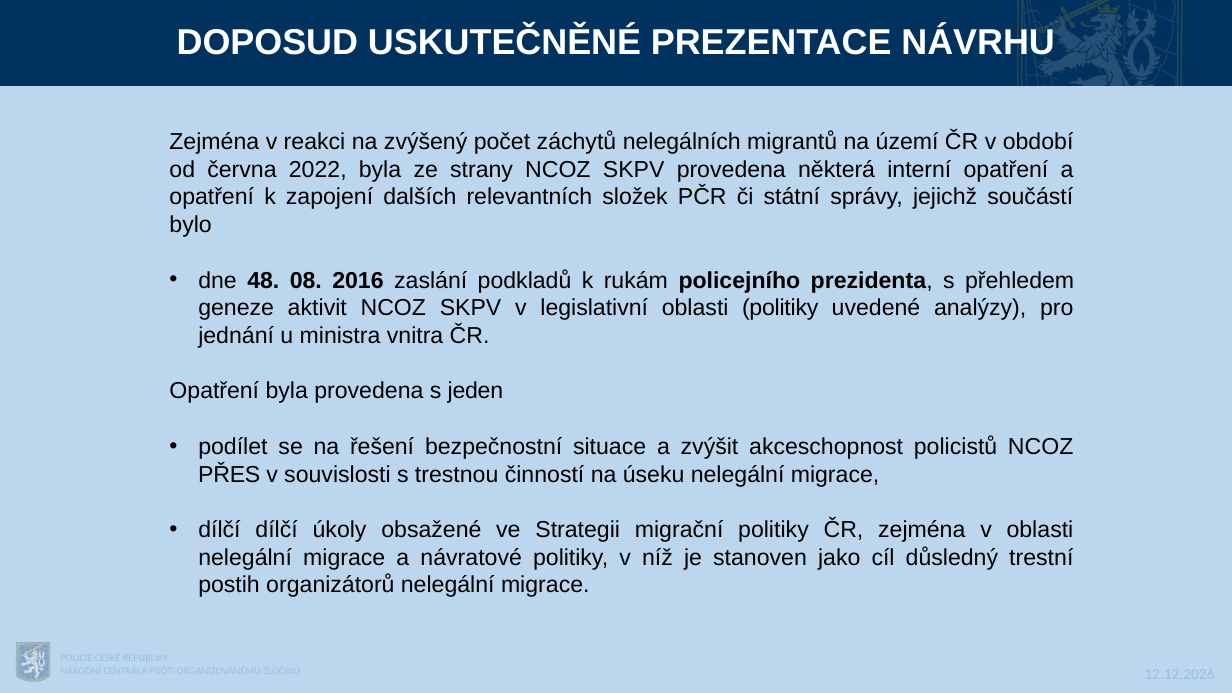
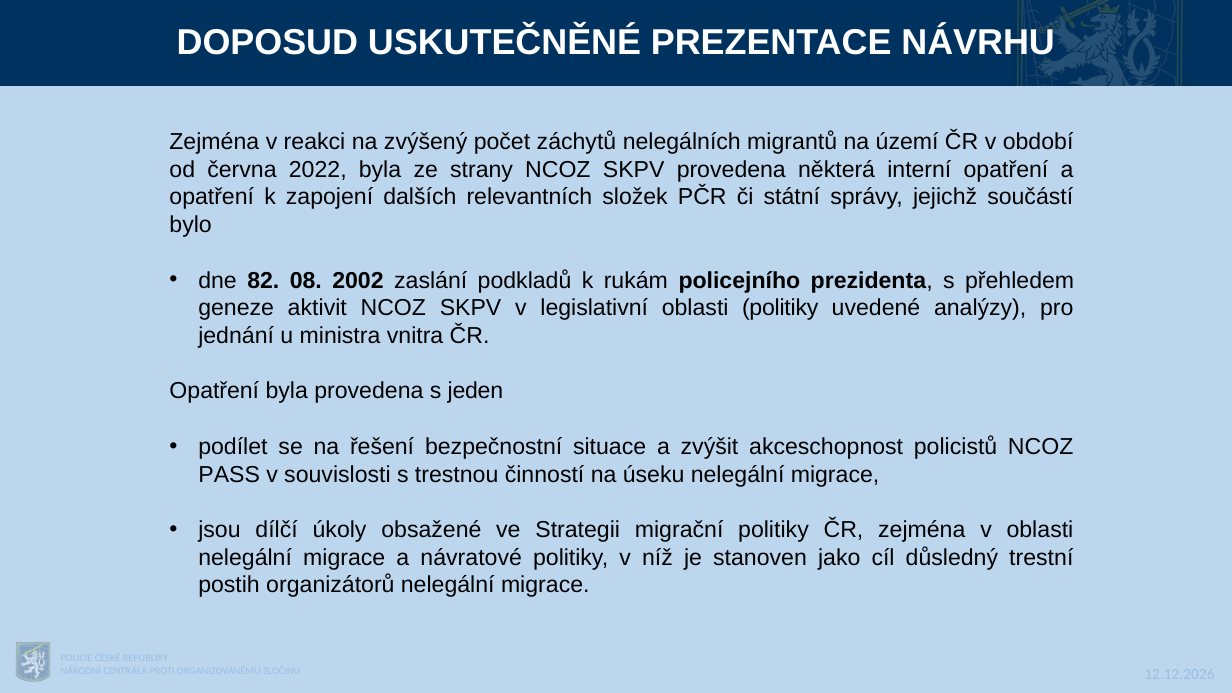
48: 48 -> 82 (263, 280)
2016: 2016 -> 2002 (358, 280)
PŘES: PŘES -> PASS (229, 474)
dílčí: dílčí -> jsou (220, 530)
